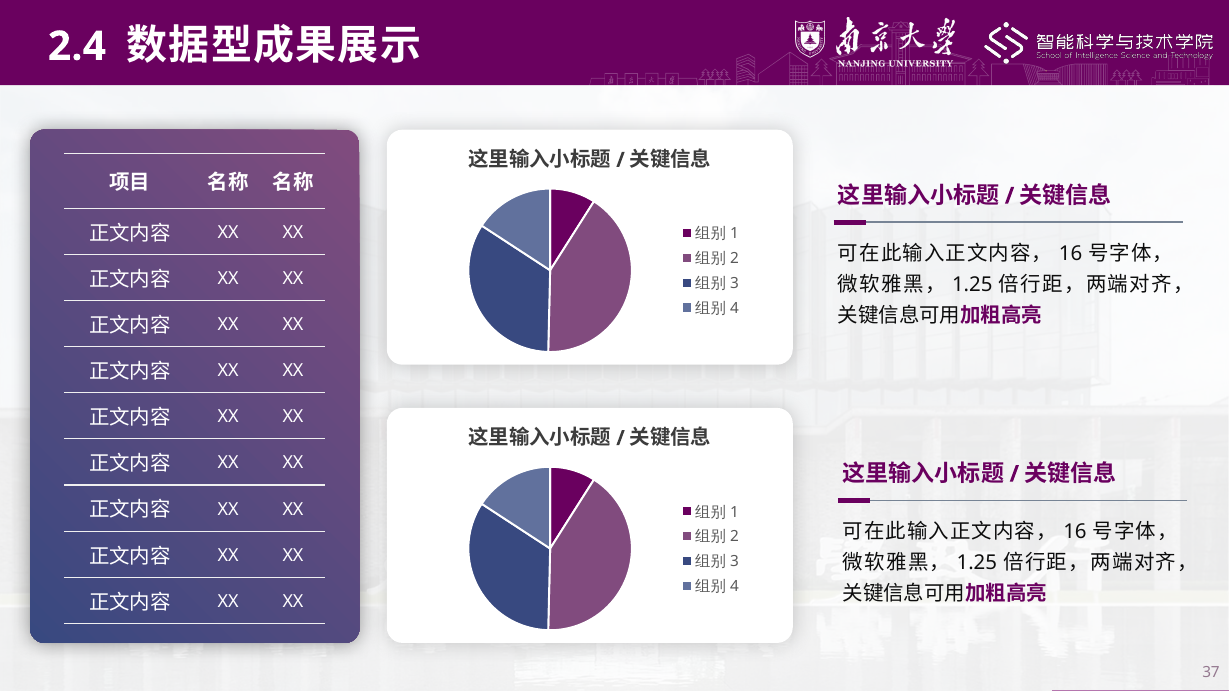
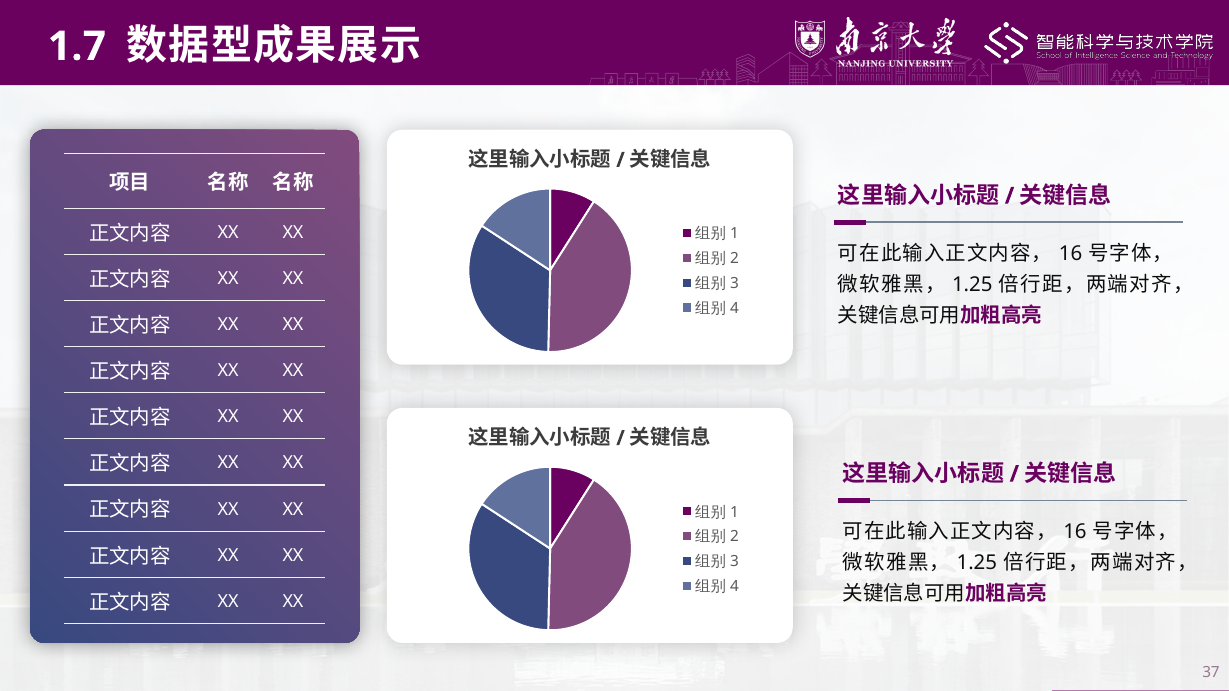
2.4: 2.4 -> 1.7 (77, 46)
